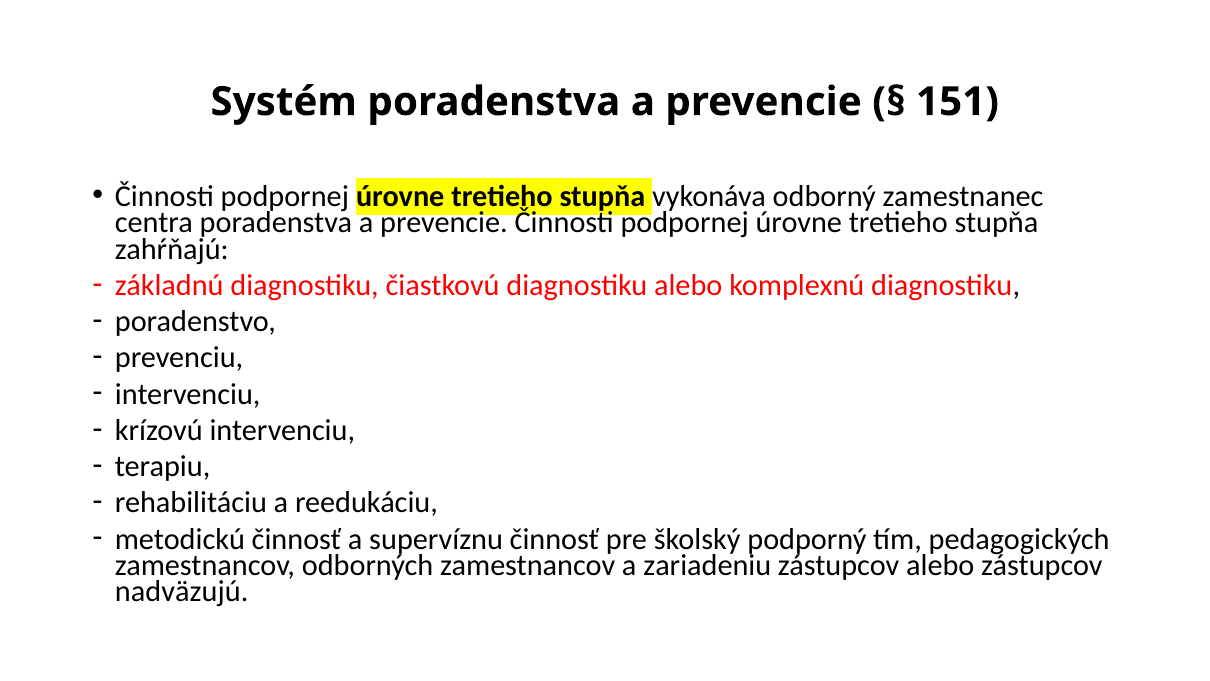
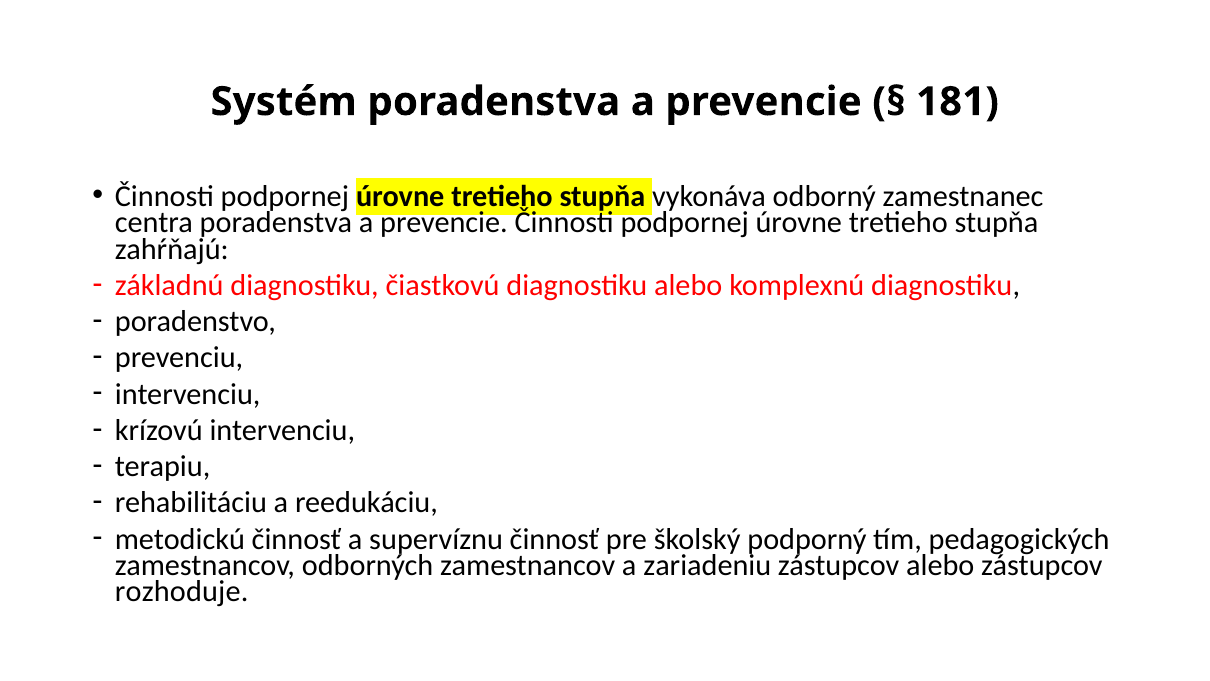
151: 151 -> 181 (957, 102)
nadväzujú: nadväzujú -> rozhoduje (182, 591)
